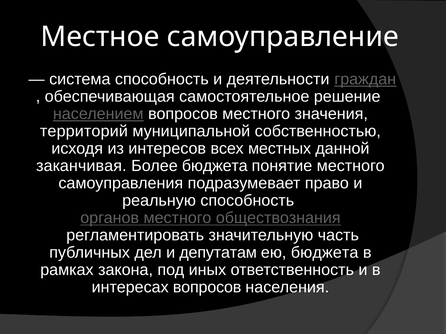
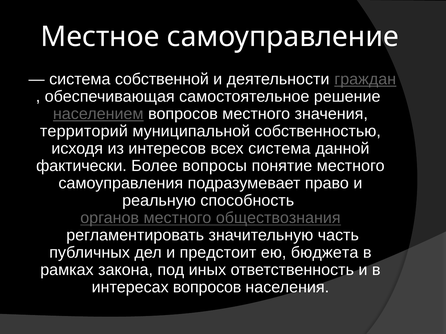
система способность: способность -> собственной (162, 79)
всех местных: местных -> система (279, 149)
заканчивая: заканчивая -> фактически (81, 166)
Более бюджета: бюджета -> вопросы (215, 166)
депутатам: депутатам -> предстоит (218, 253)
